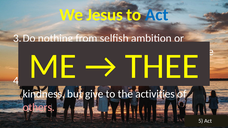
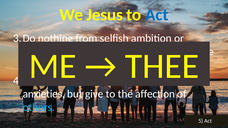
kindness: kindness -> anxieties (44, 94)
activities: activities -> affection (155, 94)
others colour: pink -> light blue (39, 108)
